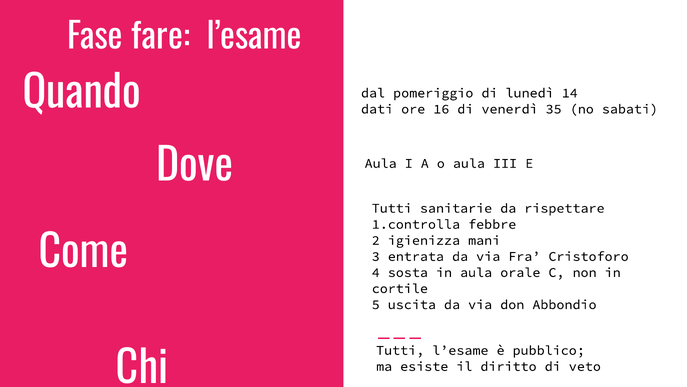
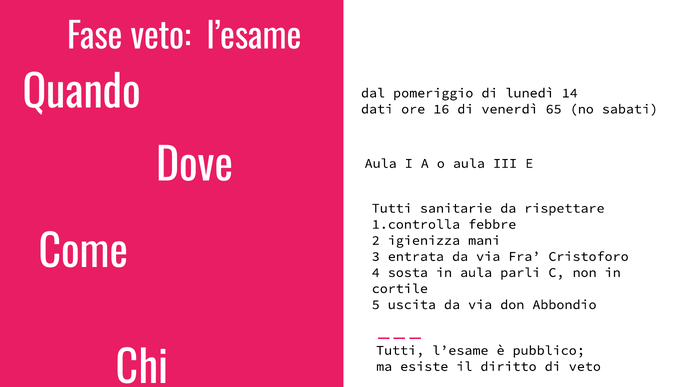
Fase fare: fare -> veto (161, 37)
35: 35 -> 65 (554, 109)
orale: orale -> parli (520, 272)
